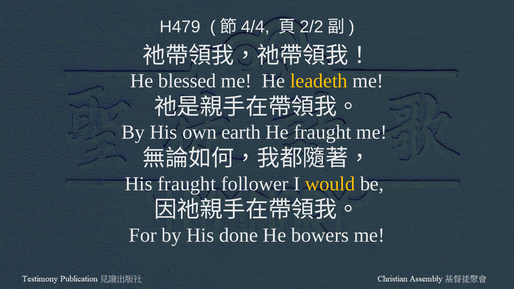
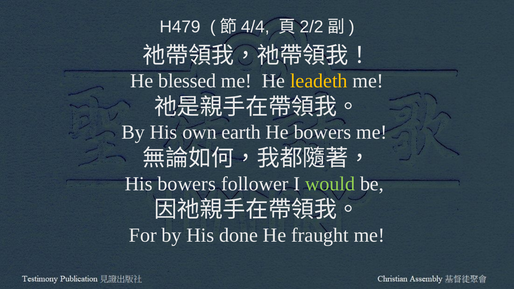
He fraught: fraught -> bowers (322, 132)
His fraught: fraught -> bowers (187, 184)
would colour: yellow -> light green (330, 184)
bowers: bowers -> fraught (320, 235)
